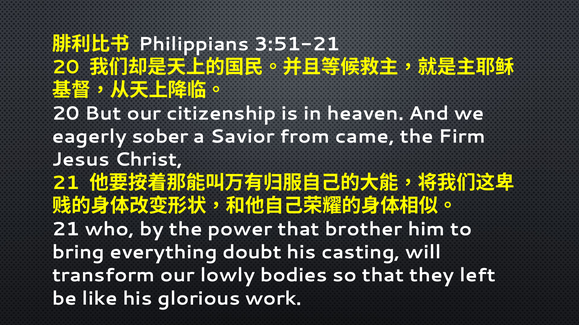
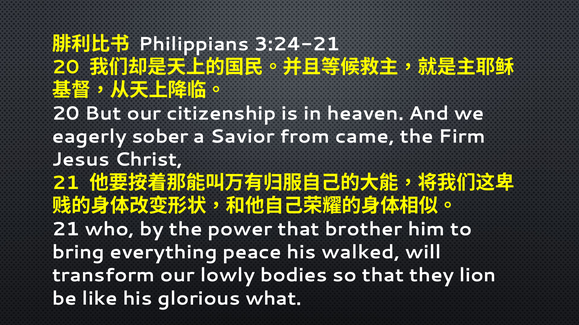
3:51-21: 3:51-21 -> 3:24-21 (297, 44)
doubt: doubt -> peace (252, 253)
casting: casting -> walked (361, 253)
left: left -> lion (478, 276)
work: work -> what (273, 299)
